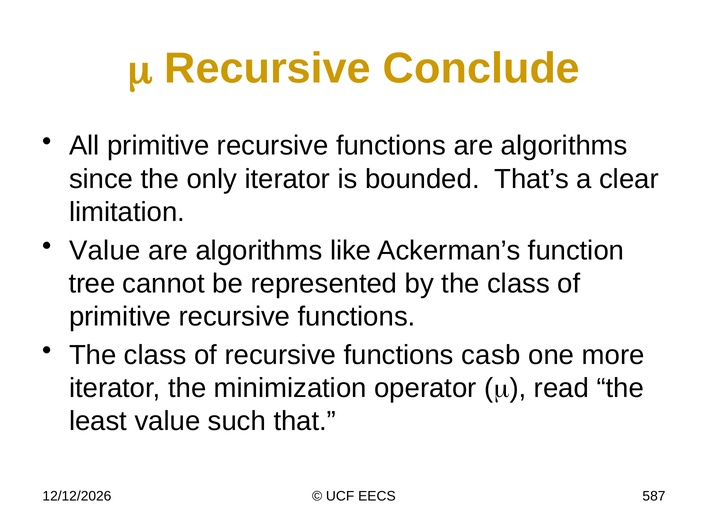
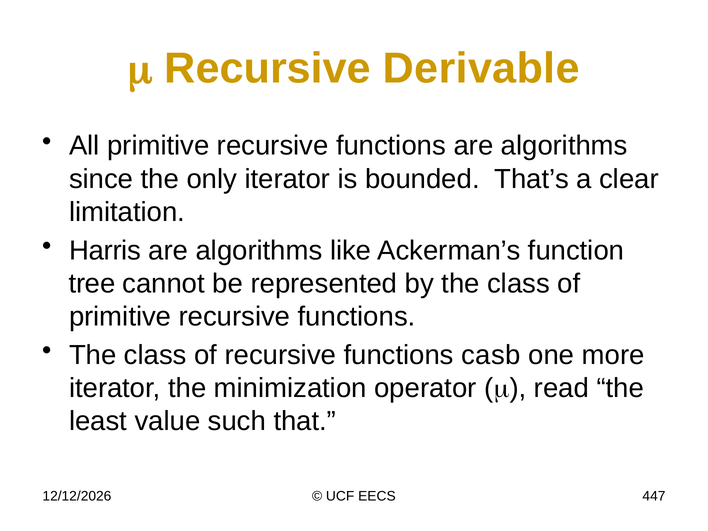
Conclude: Conclude -> Derivable (481, 69)
Value: Value -> Harris (105, 251)
587: 587 -> 447 (654, 496)
